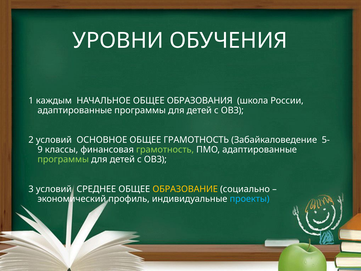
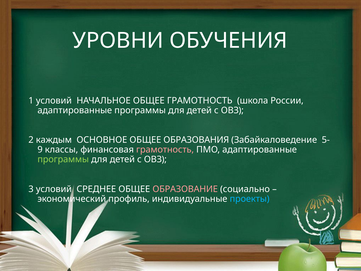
1 каждым: каждым -> условий (54, 101)
ОБЩЕЕ ОБРАЗОВАНИЯ: ОБРАЗОВАНИЯ -> ГРАМОТНОСТЬ (200, 101)
2 условий: условий -> каждым (54, 140)
ОБЩЕЕ ГРАМОТНОСТЬ: ГРАМОТНОСТЬ -> ОБРАЗОВАНИЯ (196, 140)
грамотность colour: light green -> pink (165, 150)
ОБРАЗОВАНИЕ colour: yellow -> pink (185, 189)
